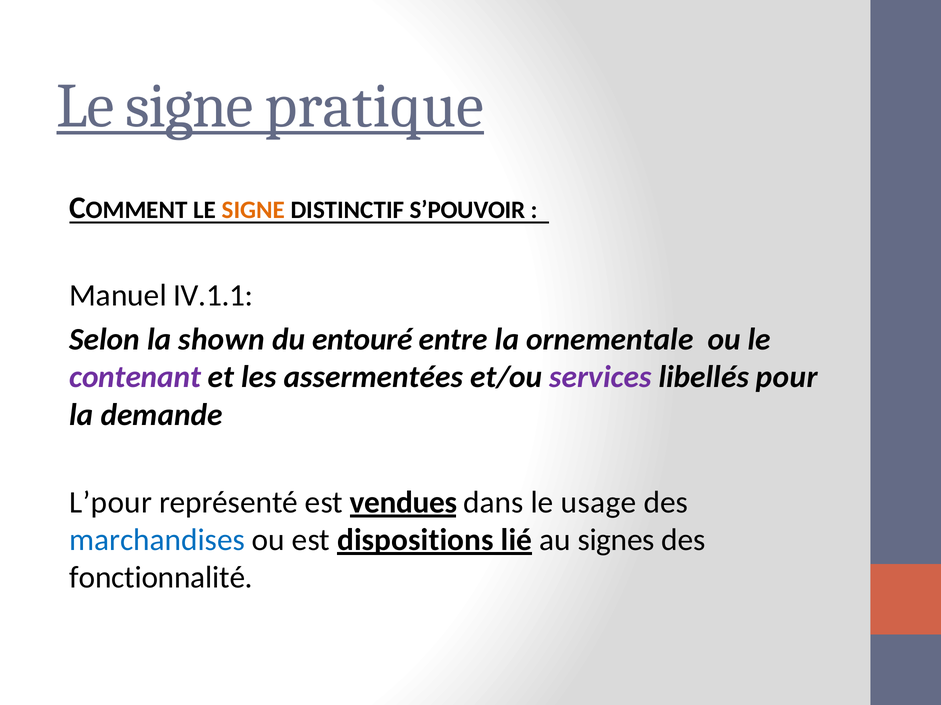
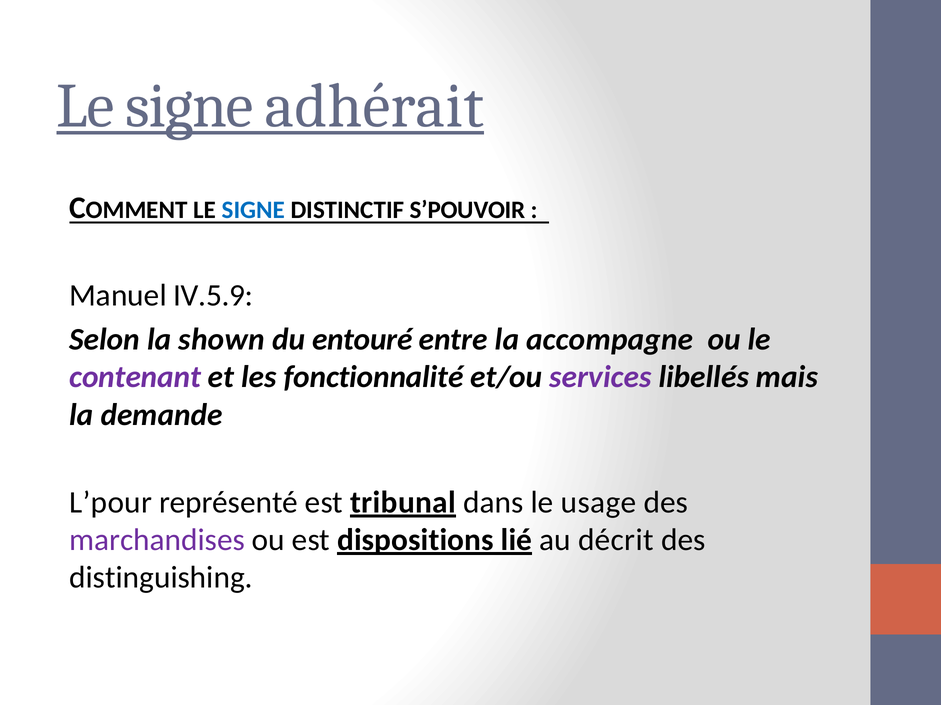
pratique: pratique -> adhérait (374, 106)
SIGNE colour: orange -> blue (253, 210)
IV.1.1: IV.1.1 -> IV.5.9 (213, 296)
ornementale: ornementale -> accompagne (610, 340)
assermentées: assermentées -> fonctionnalité (374, 377)
pour: pour -> mais (787, 377)
vendues: vendues -> tribunal (403, 503)
marchandises colour: blue -> purple (157, 541)
signes: signes -> décrit (616, 541)
fonctionnalité: fonctionnalité -> distinguishing (161, 578)
